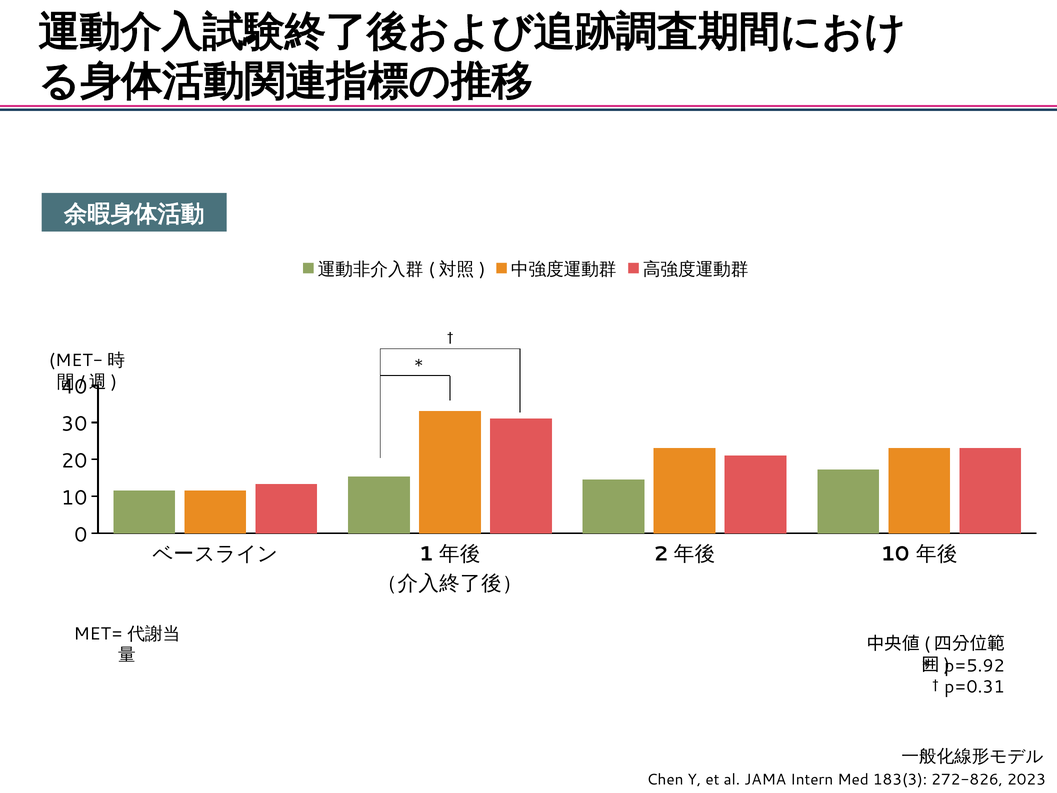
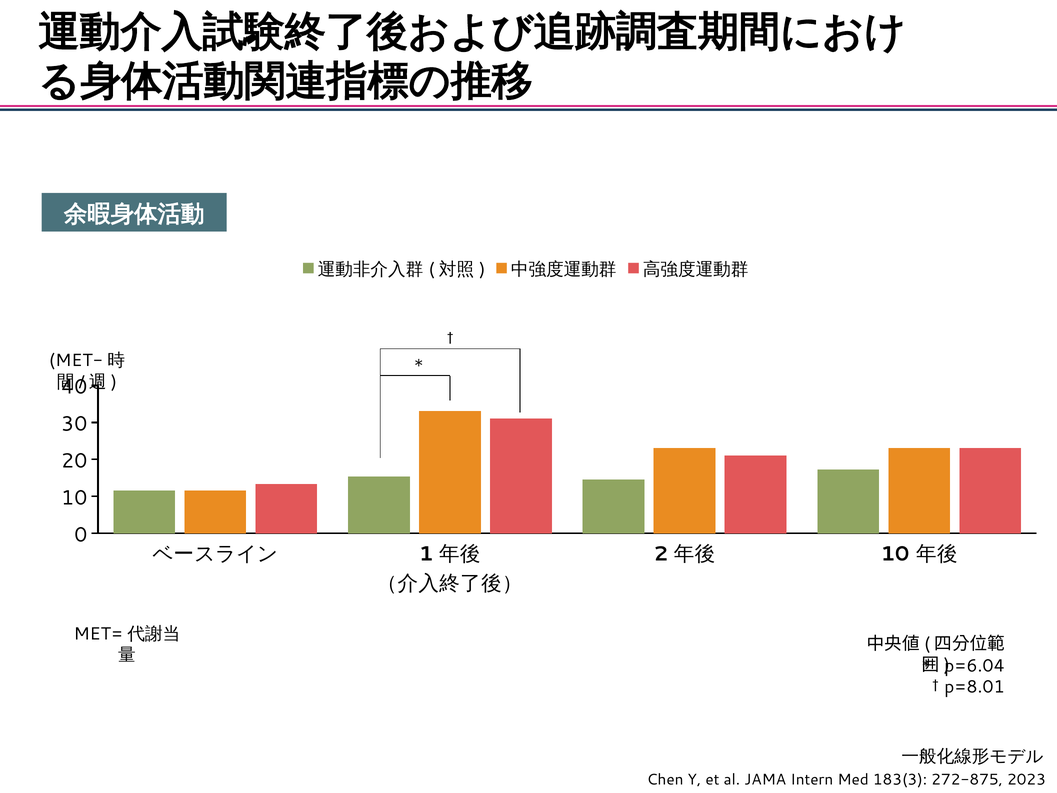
p=5.92: p=5.92 -> p=6.04 (975, 666)
p=0.31: p=0.31 -> p=8.01 (975, 687)
272-826: 272-826 -> 272-875 (967, 779)
